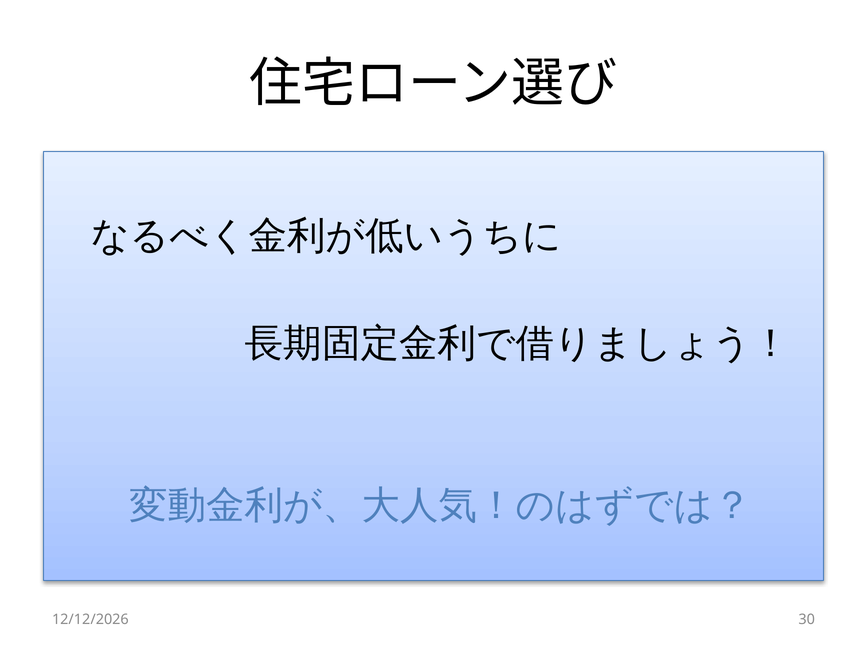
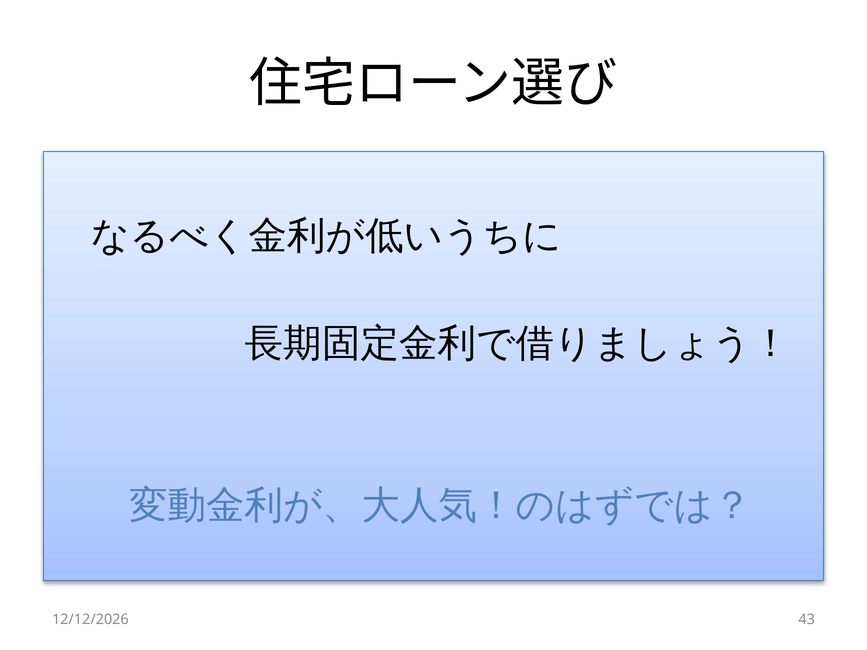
30: 30 -> 43 (807, 620)
